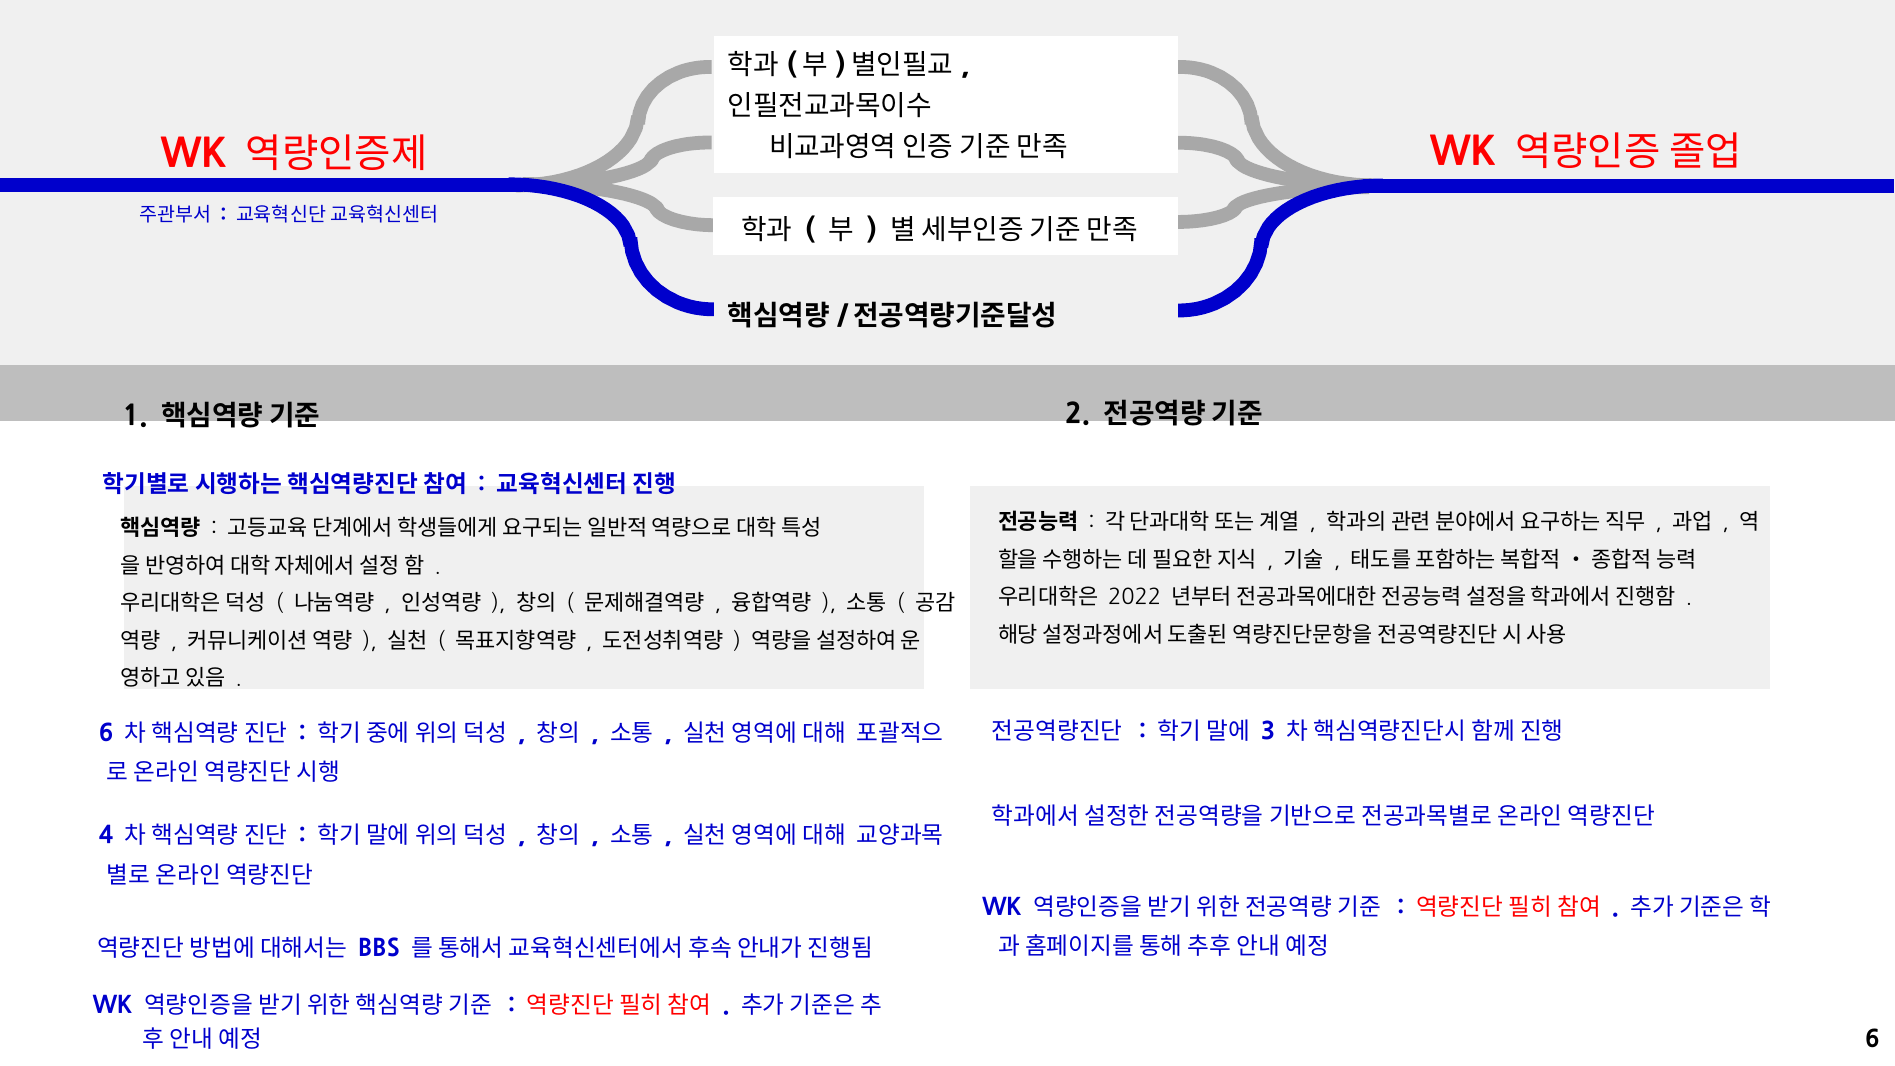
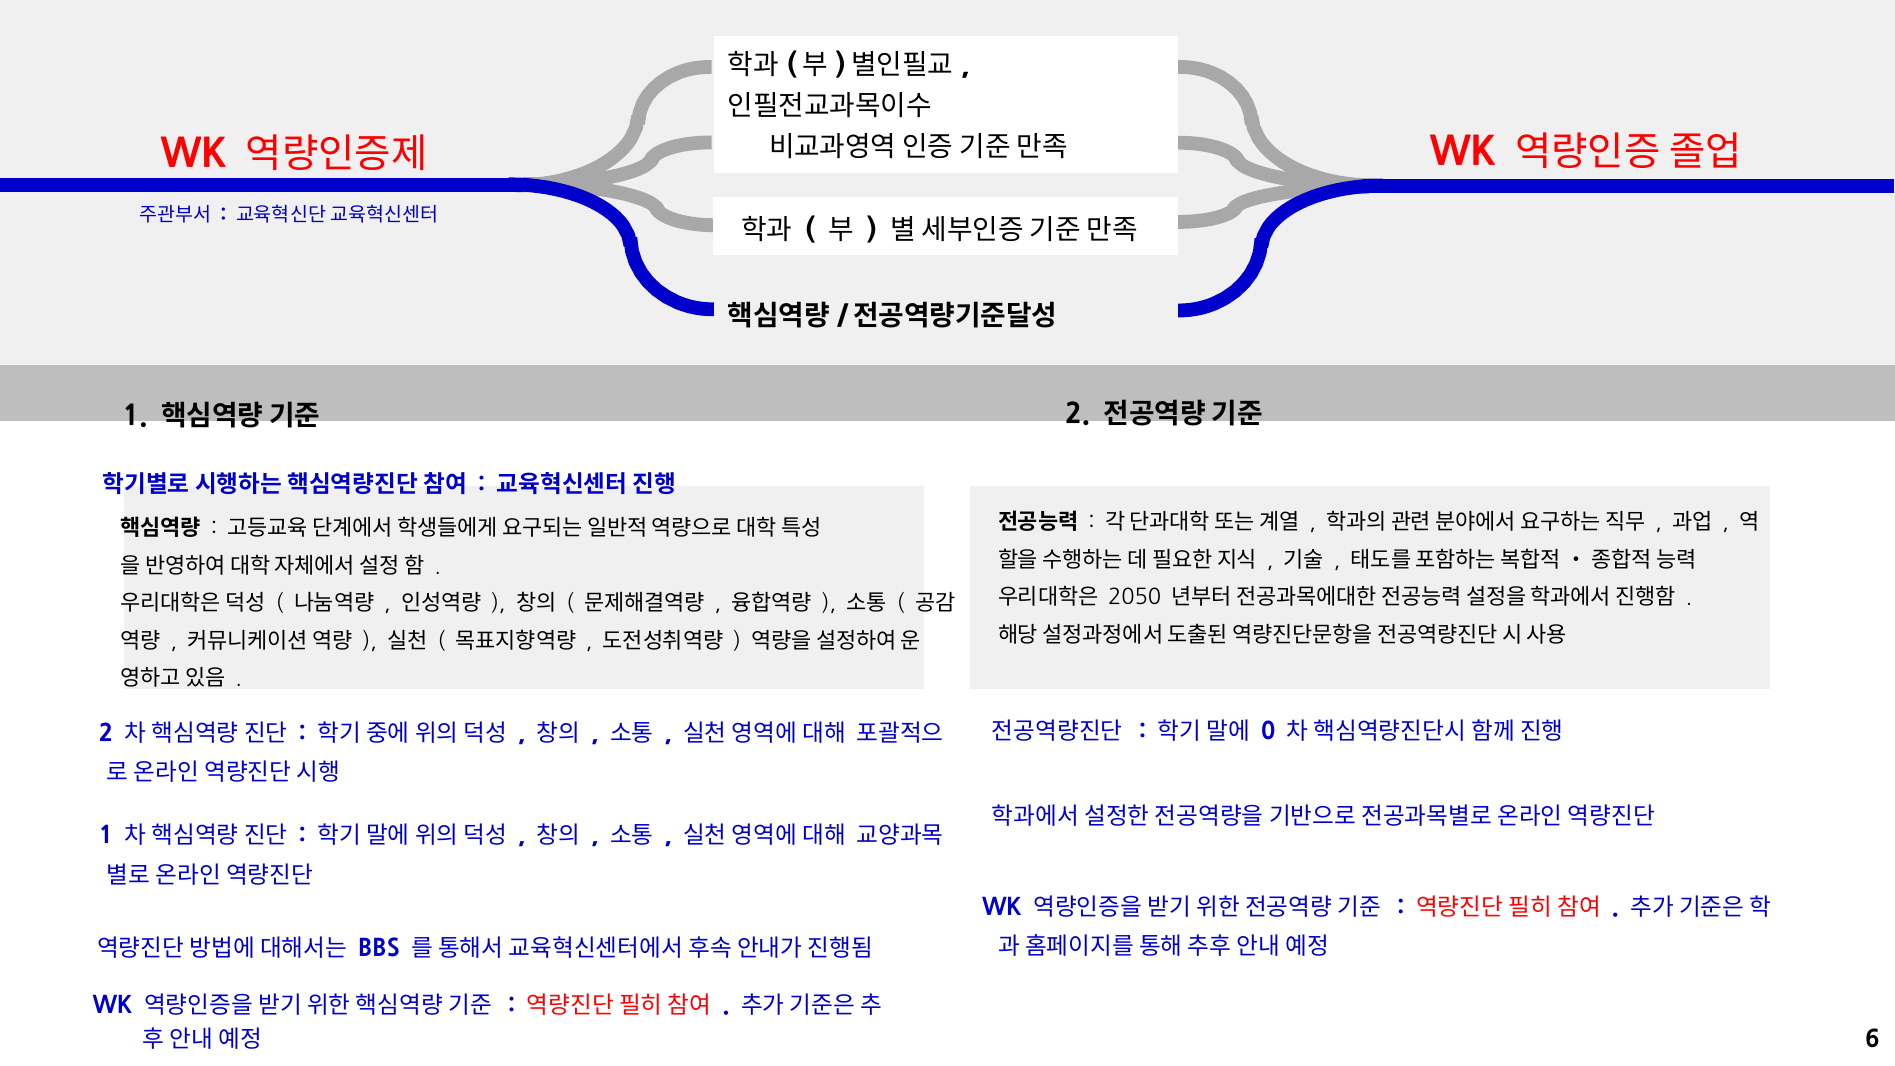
2022: 2022 -> 2050 (1135, 598)
3: 3 -> 0 (1268, 732)
6: 6 -> 2 (106, 733)
4: 4 -> 1 (106, 836)
